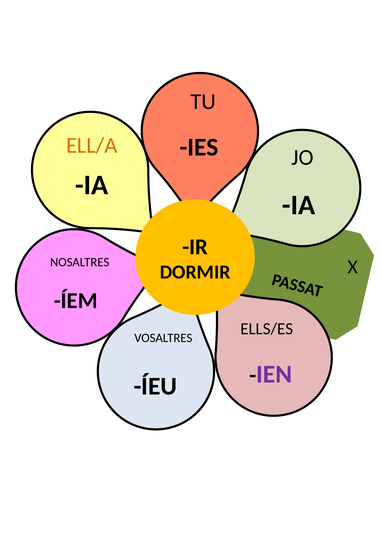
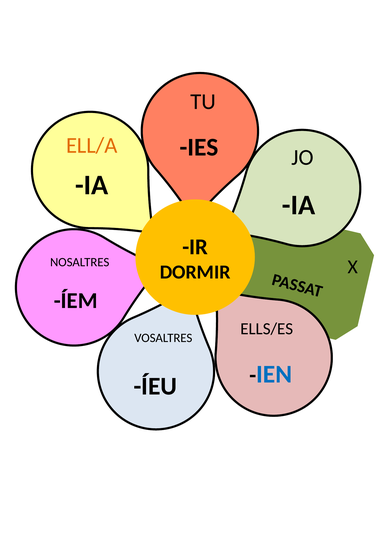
IEN colour: purple -> blue (274, 374)
